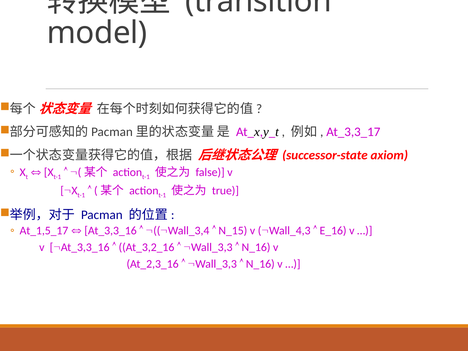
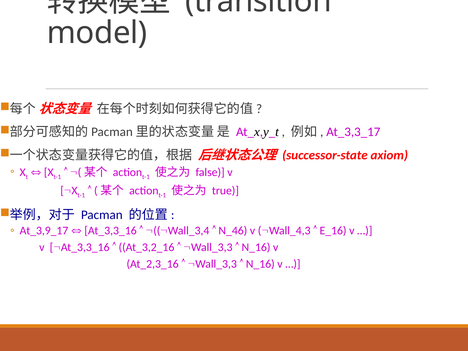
At_1,5_17: At_1,5_17 -> At_3,9_17 (44, 231)
N_15: N_15 -> N_46 (233, 231)
